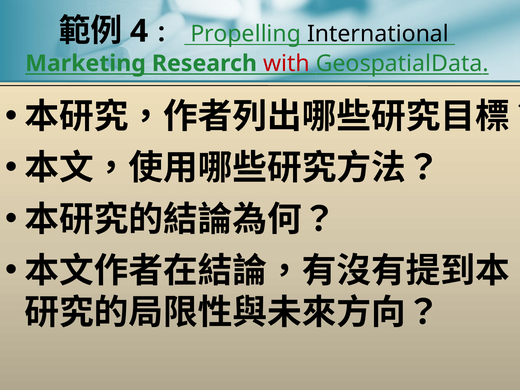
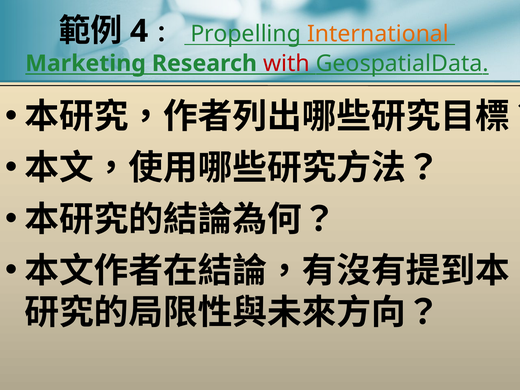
International colour: black -> orange (378, 34)
